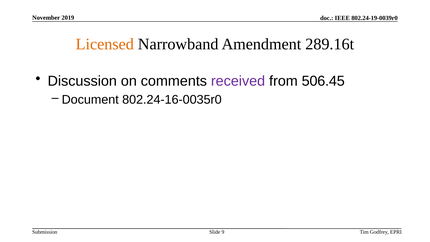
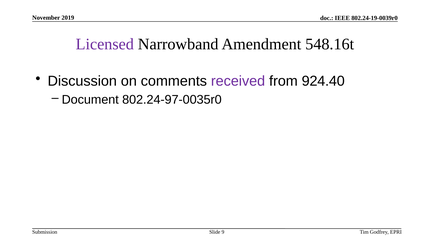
Licensed colour: orange -> purple (105, 44)
289.16t: 289.16t -> 548.16t (330, 44)
506.45: 506.45 -> 924.40 (323, 81)
802.24-16-0035r0: 802.24-16-0035r0 -> 802.24-97-0035r0 (172, 100)
